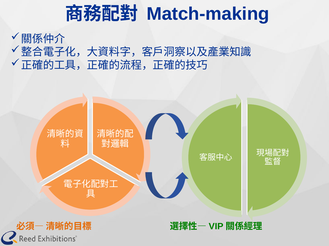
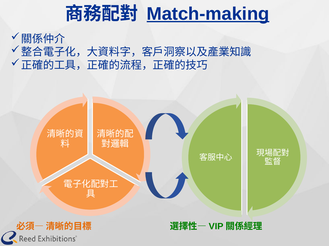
Match-making underline: none -> present (208, 14)
